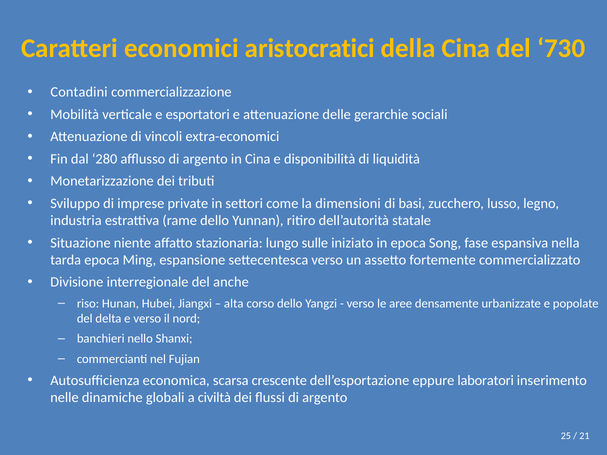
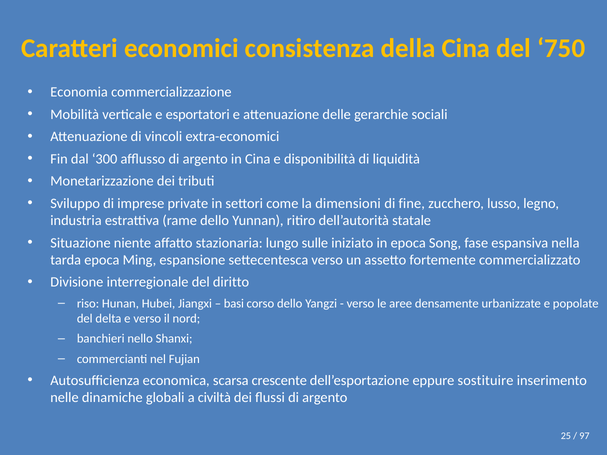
aristocratici: aristocratici -> consistenza (310, 48)
730: 730 -> 750 (561, 48)
Contadini: Contadini -> Economia (79, 92)
280: 280 -> 300 (105, 159)
basi: basi -> fine (412, 203)
anche: anche -> diritto (231, 282)
alta: alta -> basi (234, 304)
laboratori: laboratori -> sostituire (485, 381)
21: 21 -> 97 (584, 436)
